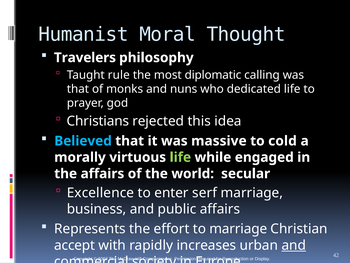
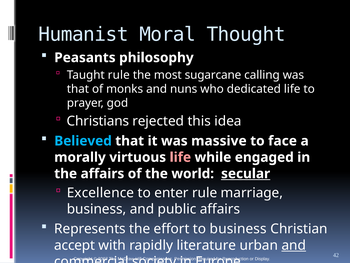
Travelers: Travelers -> Peasants (85, 58)
diplomatic: diplomatic -> sugarcane (213, 75)
cold: cold -> face (283, 141)
life colour: light green -> pink (180, 157)
secular underline: none -> present (246, 173)
enter serf: serf -> rule (205, 192)
to marriage: marriage -> business (238, 229)
increases: increases -> literature (206, 245)
